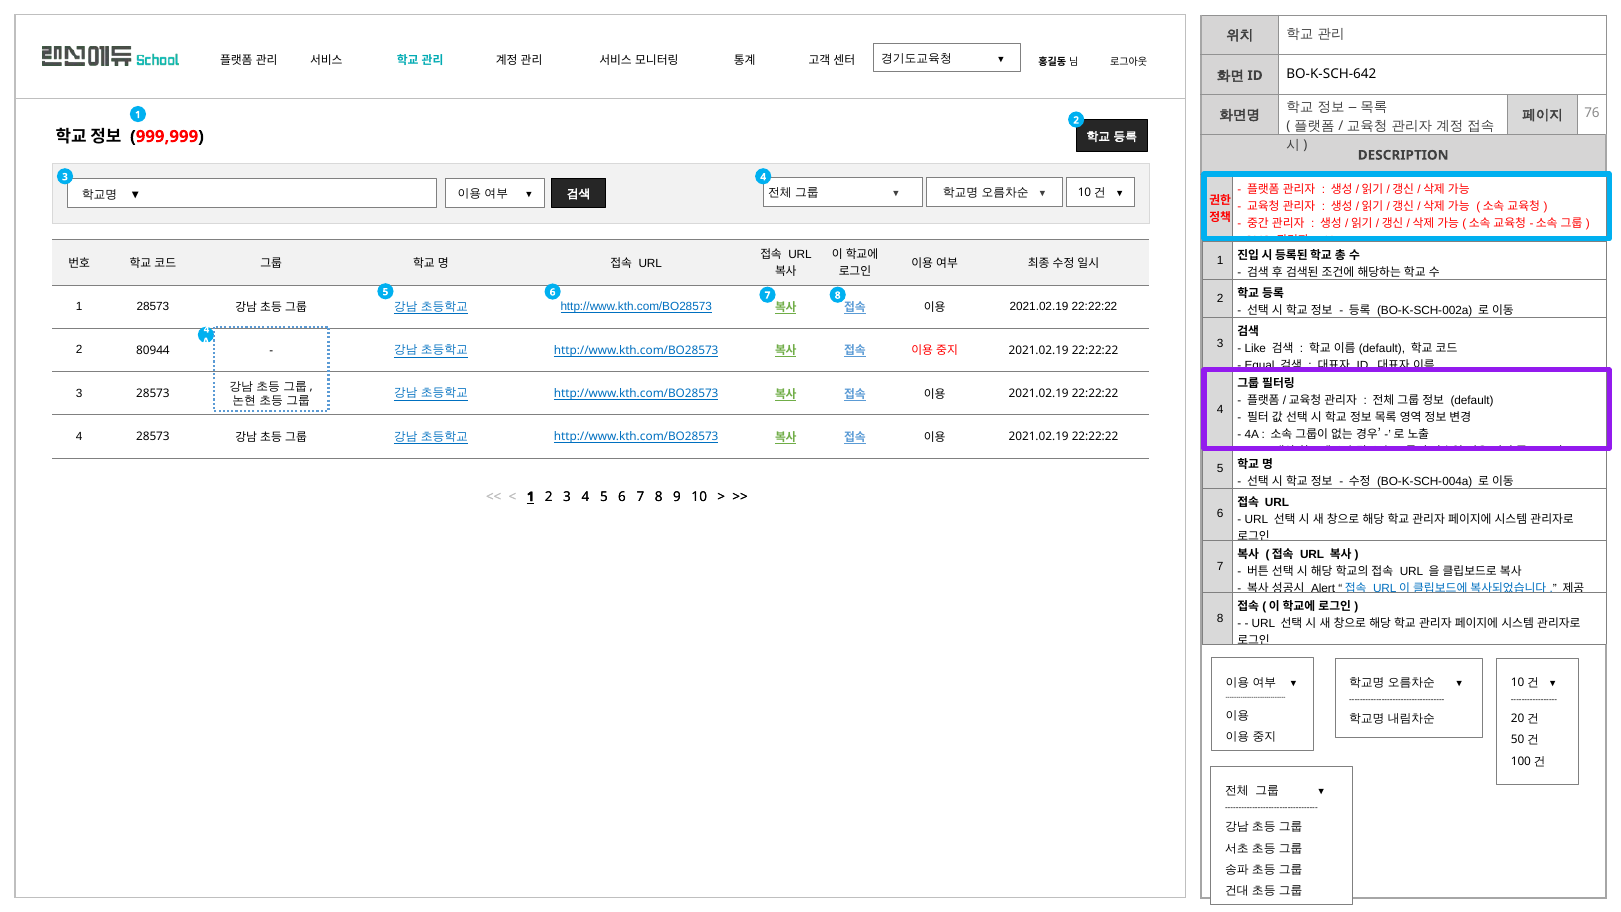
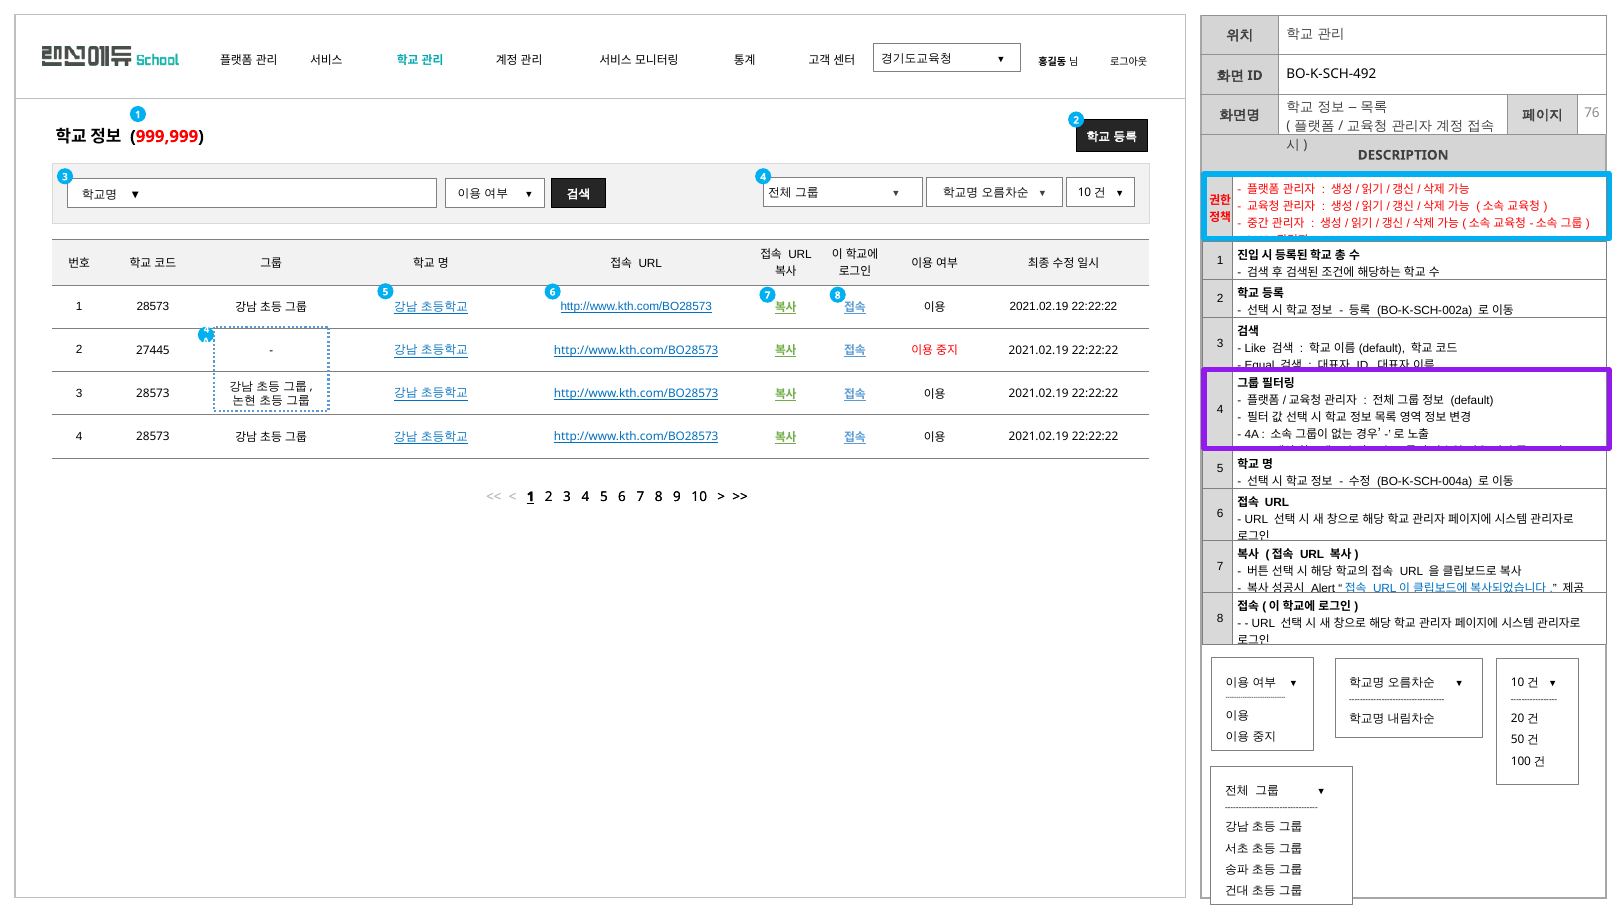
BO-K-SCH-642: BO-K-SCH-642 -> BO-K-SCH-492 (1331, 74)
80944: 80944 -> 27445 (153, 350)
